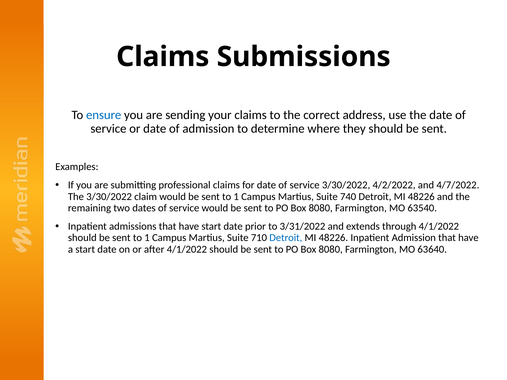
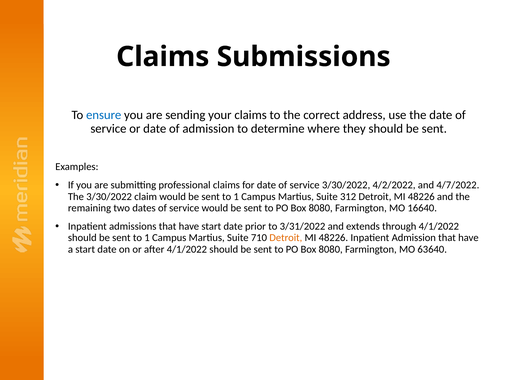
740: 740 -> 312 (348, 197)
63540: 63540 -> 16640 (422, 208)
Detroit colour: blue -> orange (286, 238)
